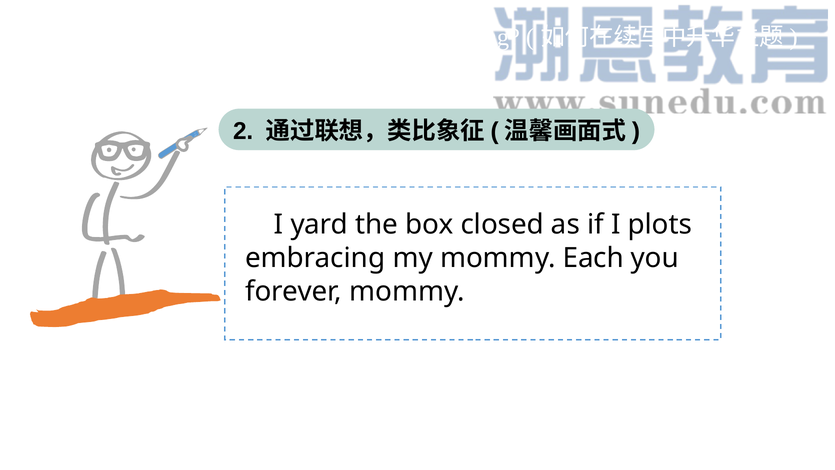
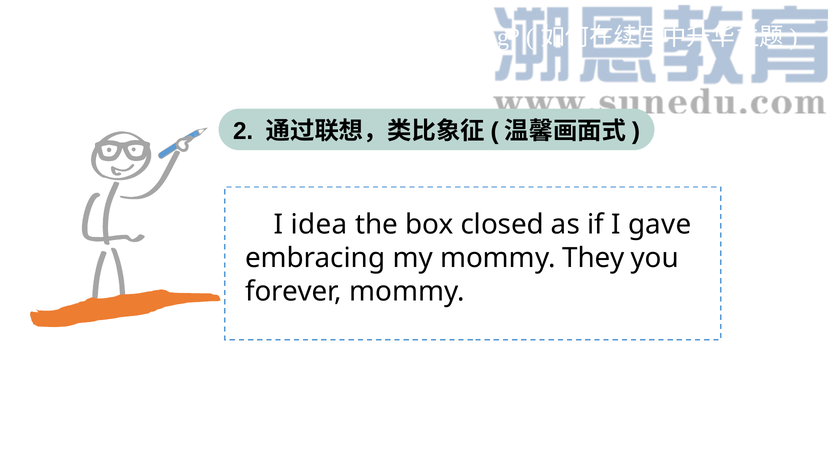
yard: yard -> idea (319, 224)
plots: plots -> gave (660, 224)
Each: Each -> They (593, 258)
